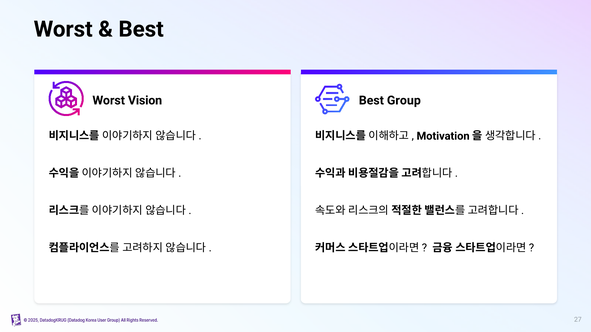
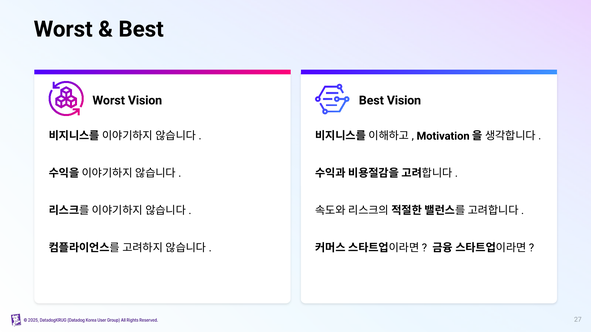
Group: Group -> Vision (404, 101)
